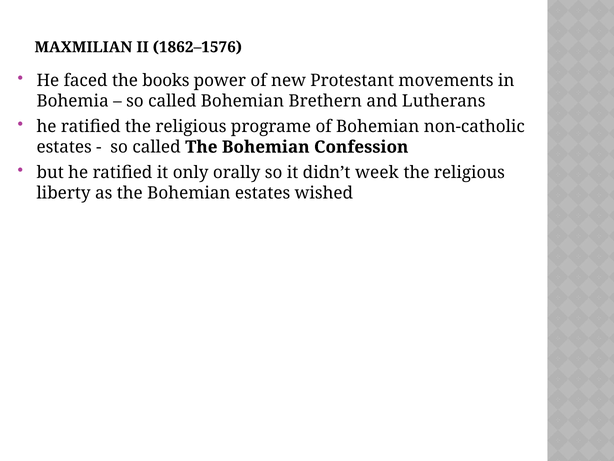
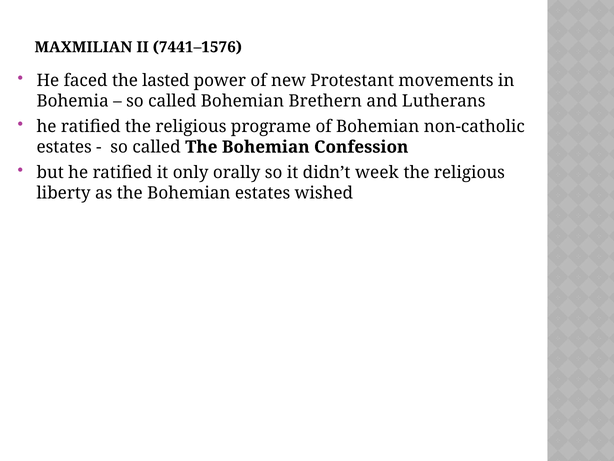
1862–1576: 1862–1576 -> 7441–1576 (197, 47)
books: books -> lasted (166, 80)
